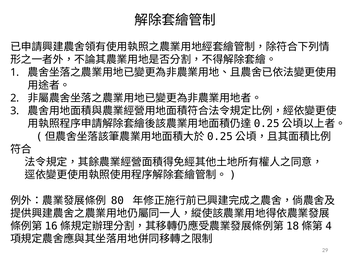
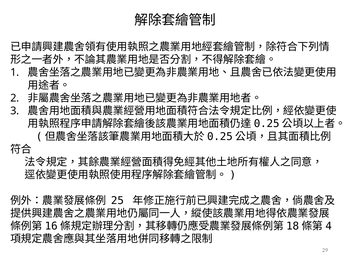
80: 80 -> 25 (117, 200)
